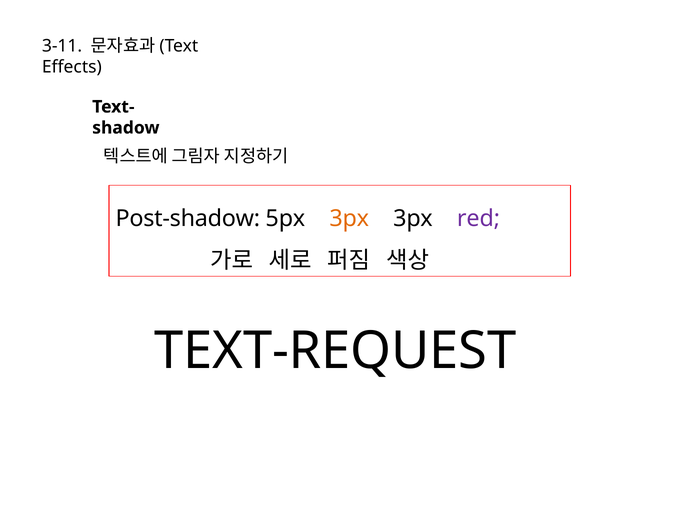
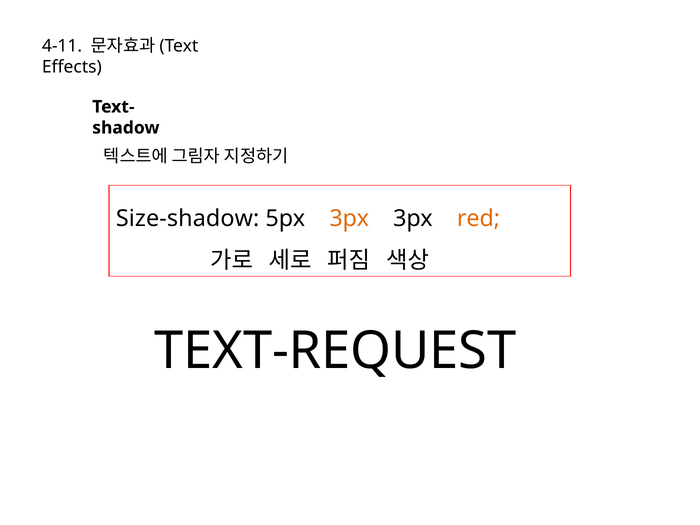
3-11: 3-11 -> 4-11 (62, 46)
Post-shadow: Post-shadow -> Size-shadow (188, 218)
red colour: purple -> orange (478, 218)
